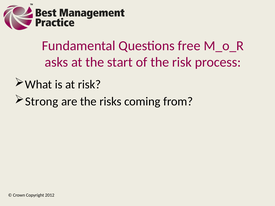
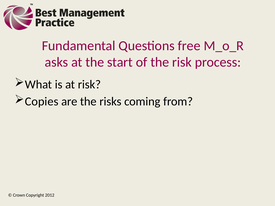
Strong: Strong -> Copies (42, 102)
